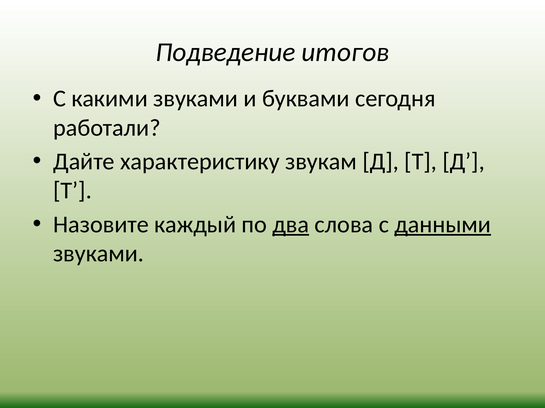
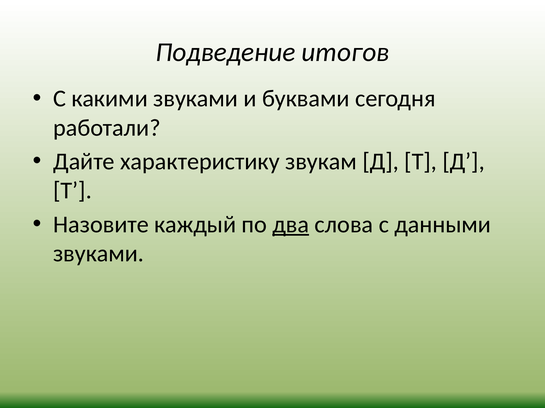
данными underline: present -> none (443, 225)
